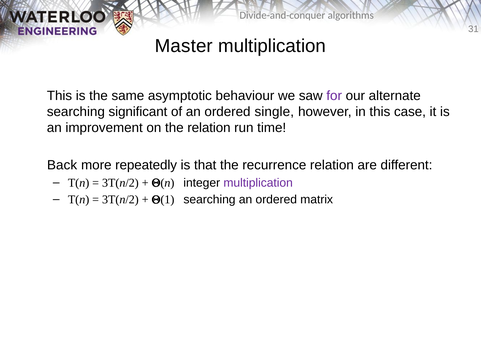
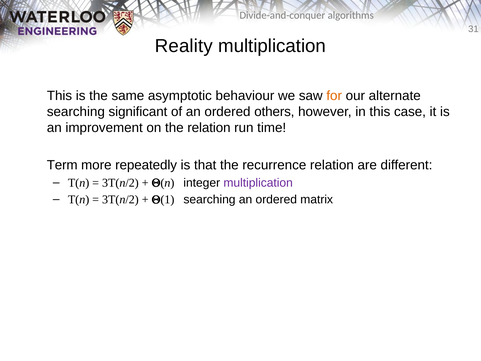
Master: Master -> Reality (184, 46)
for colour: purple -> orange (334, 96)
single: single -> others (274, 112)
Back: Back -> Term (62, 165)
